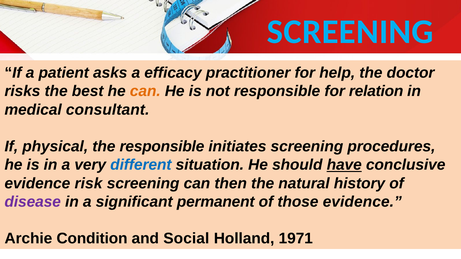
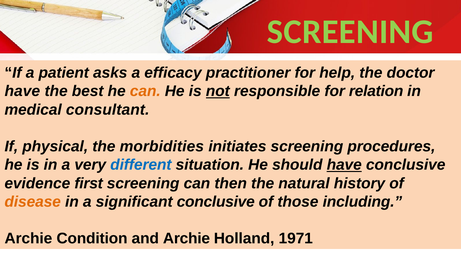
SCREENING colour: light blue -> light green (350, 32)
risks: risks -> have (22, 91)
not underline: none -> present (218, 91)
the responsible: responsible -> morbidities (162, 147)
risk: risk -> first (89, 184)
disease colour: purple -> orange (33, 202)
significant permanent: permanent -> conclusive (216, 202)
those evidence: evidence -> including (362, 202)
and Social: Social -> Archie (186, 239)
